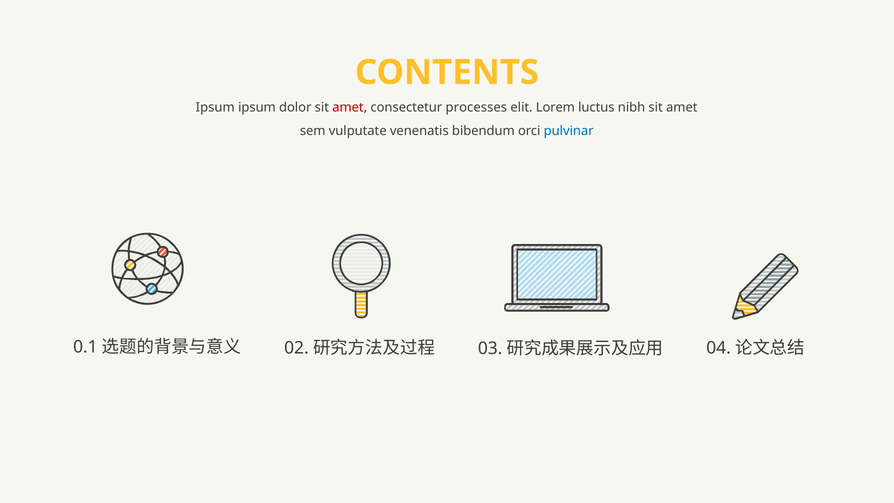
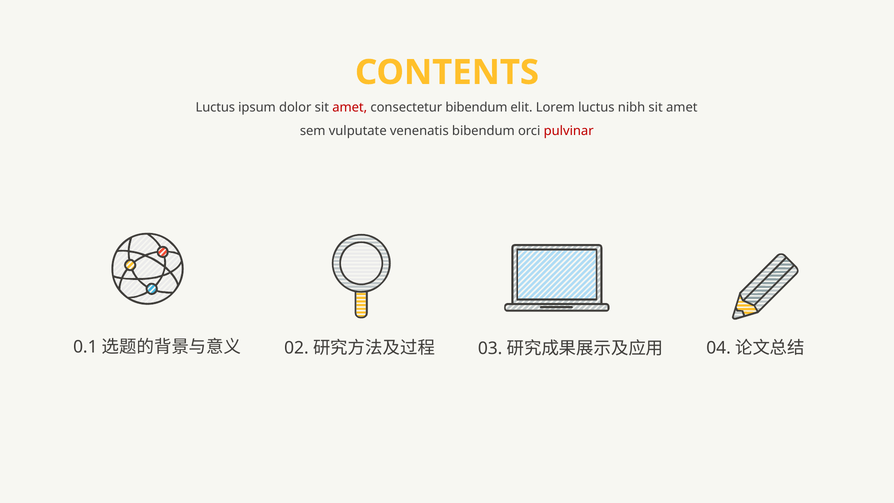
Ipsum: Ipsum -> Luctus (215, 108)
consectetur processes: processes -> bibendum (476, 108)
pulvinar colour: blue -> red (569, 131)
